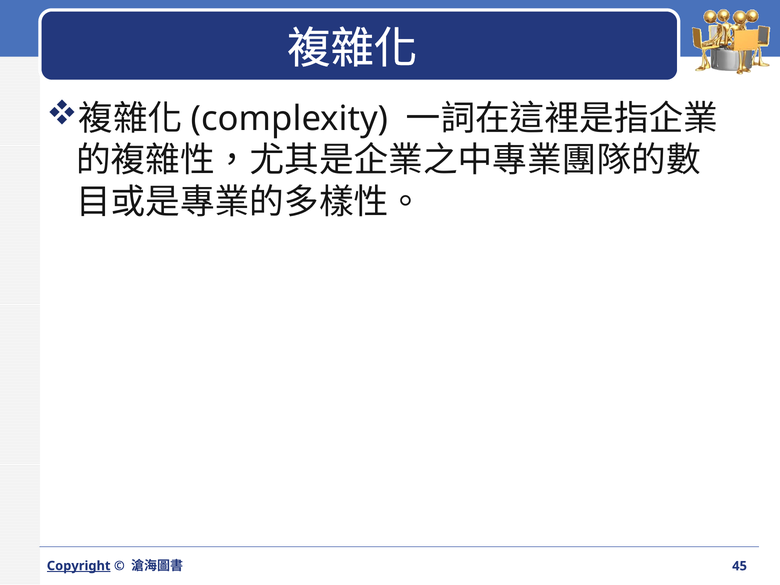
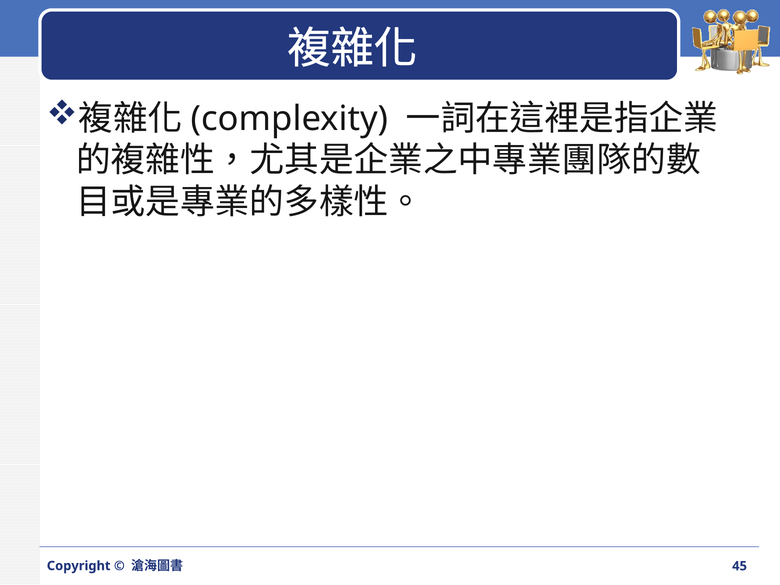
Copyright underline: present -> none (79, 566)
